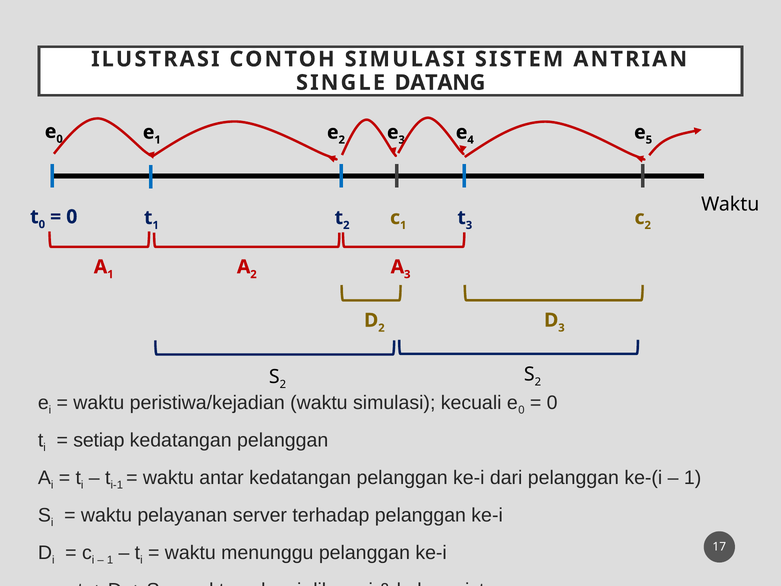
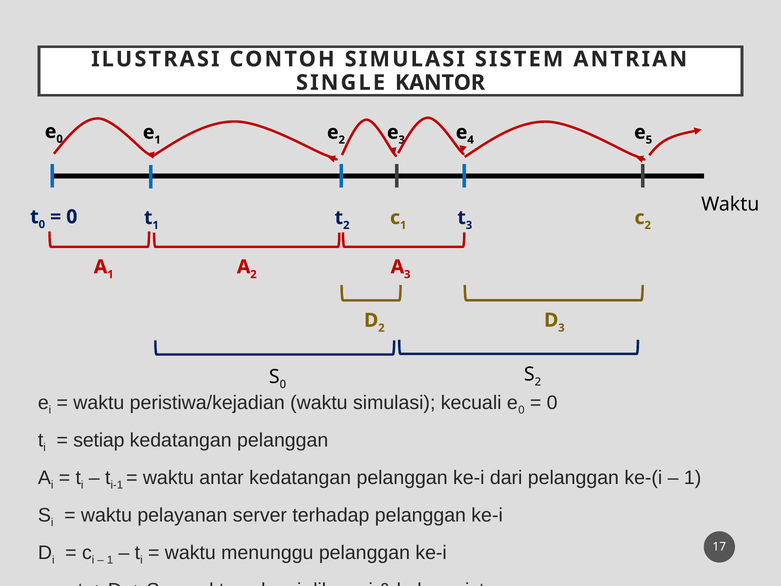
DATANG: DATANG -> KANTOR (440, 83)
2: 2 -> 0 (283, 384)
